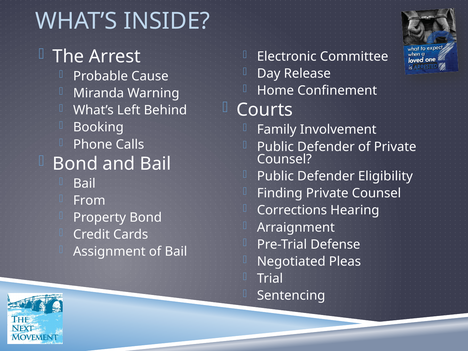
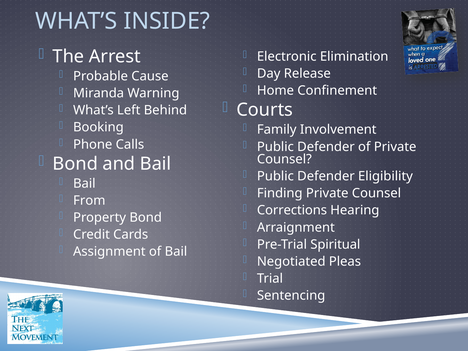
Committee: Committee -> Elimination (354, 57)
Defense: Defense -> Spiritual (335, 244)
